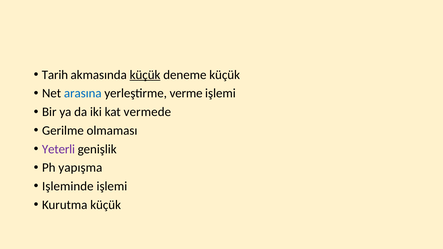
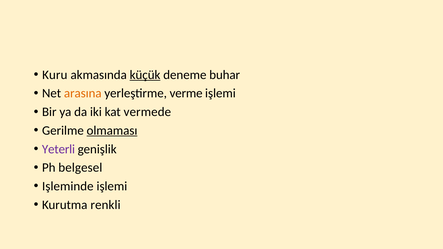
Tarih: Tarih -> Kuru (55, 75)
deneme küçük: küçük -> buhar (225, 75)
arasına colour: blue -> orange (83, 93)
olmaması underline: none -> present (112, 131)
yapışma: yapışma -> belgesel (80, 168)
Kurutma küçük: küçük -> renkli (106, 205)
